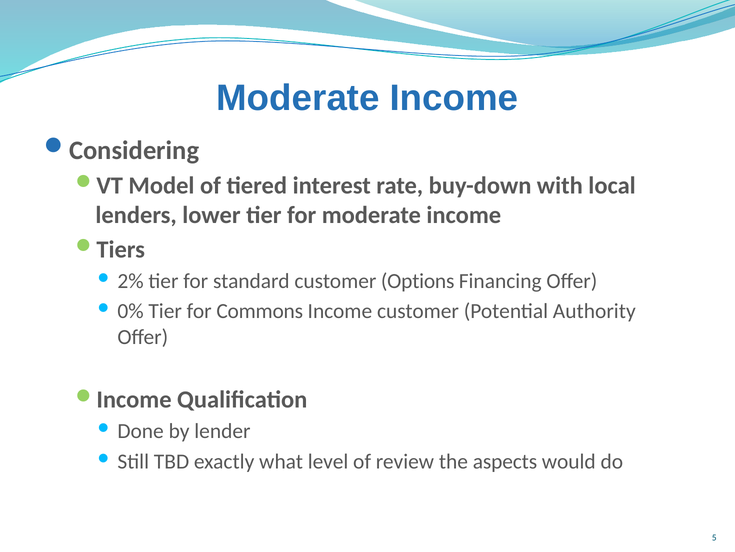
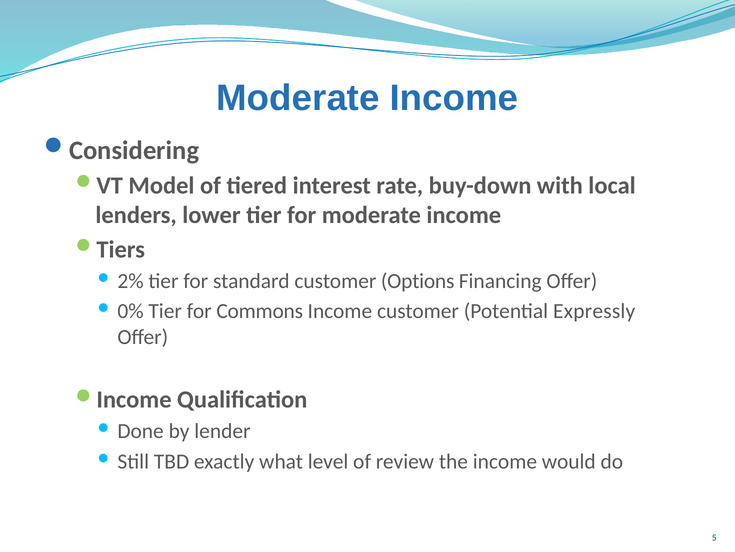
Authority: Authority -> Expressly (594, 311)
the aspects: aspects -> income (505, 461)
